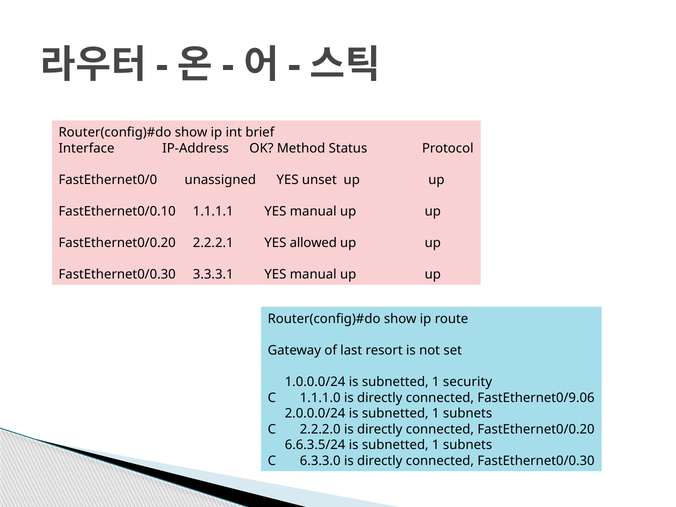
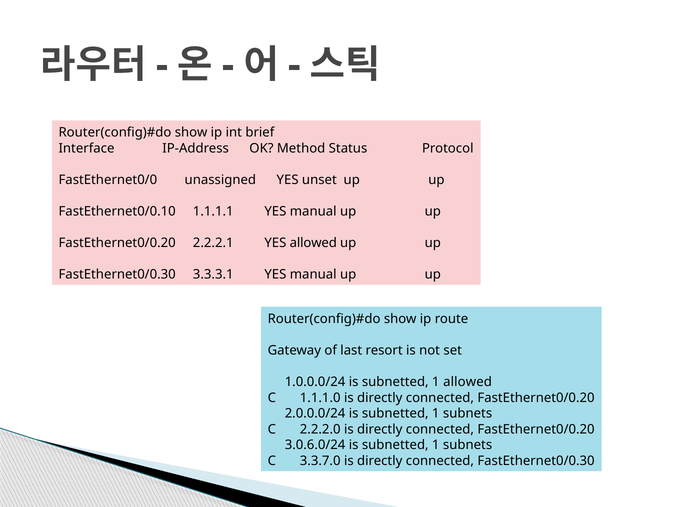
1 security: security -> allowed (468, 382)
FastEthernet0/9.06: FastEthernet0/9.06 -> FastEthernet0/0.20 (536, 398)
6.6.3.5/24: 6.6.3.5/24 -> 3.0.6.0/24 (315, 445)
6.3.3.0: 6.3.3.0 -> 3.3.7.0 (320, 461)
